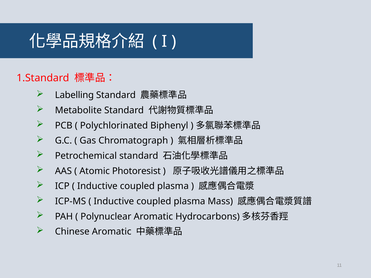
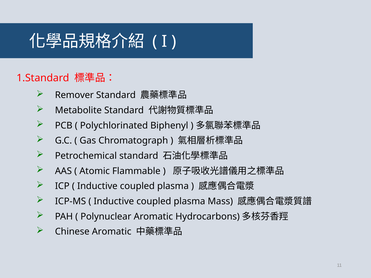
Labelling: Labelling -> Remover (74, 95)
Photoresist: Photoresist -> Flammable (136, 171)
